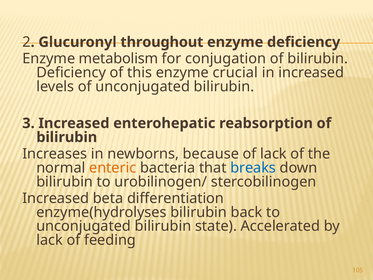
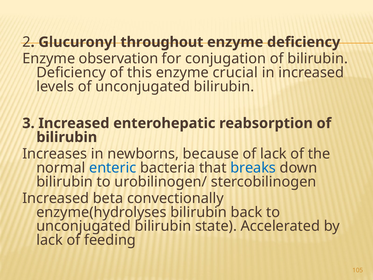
metabolism: metabolism -> observation (118, 59)
enteric colour: orange -> blue (113, 168)
differentiation: differentiation -> convectionally (175, 198)
